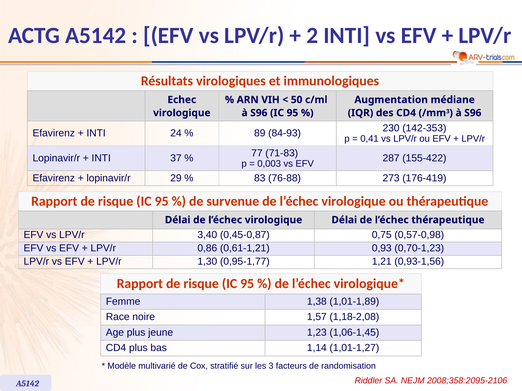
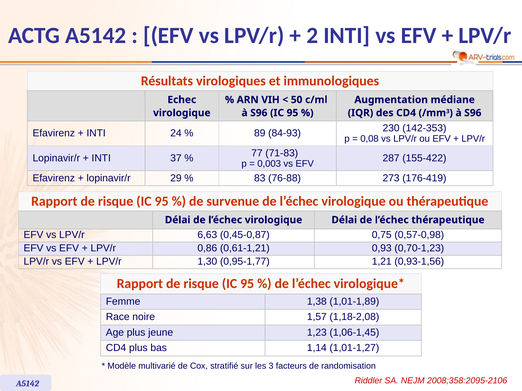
0,41: 0,41 -> 0,08 (369, 139)
3,40: 3,40 -> 6,63 (207, 235)
